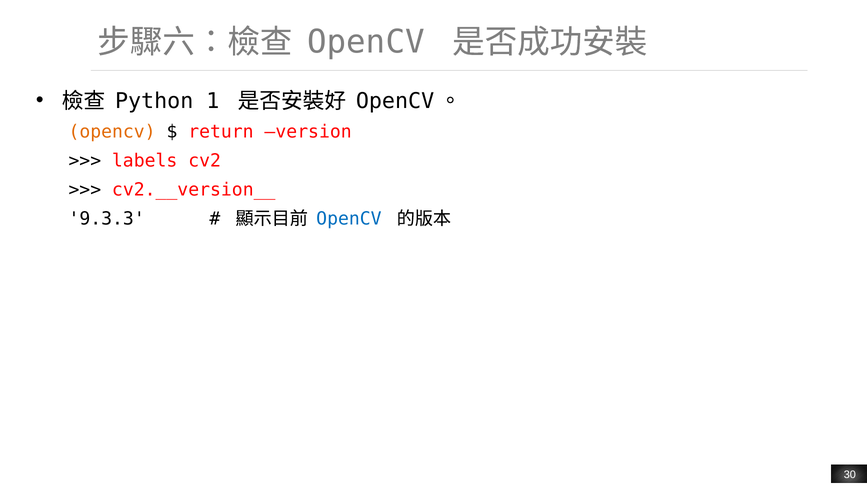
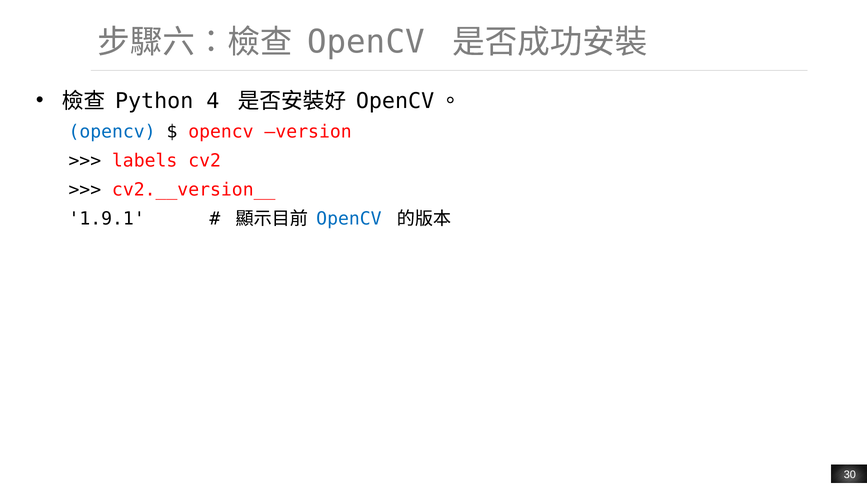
1: 1 -> 4 (213, 101)
opencv colour: orange -> blue (112, 132)
return: return -> opencv (221, 132)
9.3.3: 9.3.3 -> 1.9.1 (107, 218)
